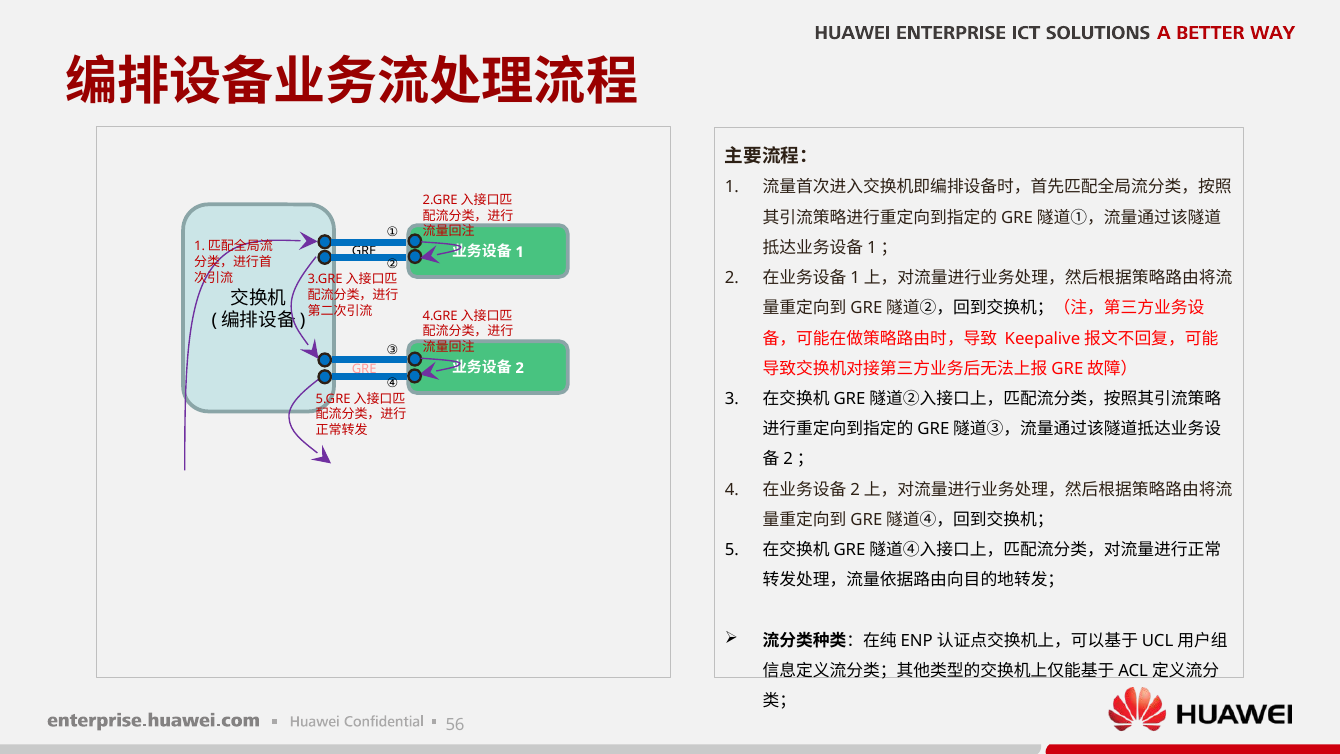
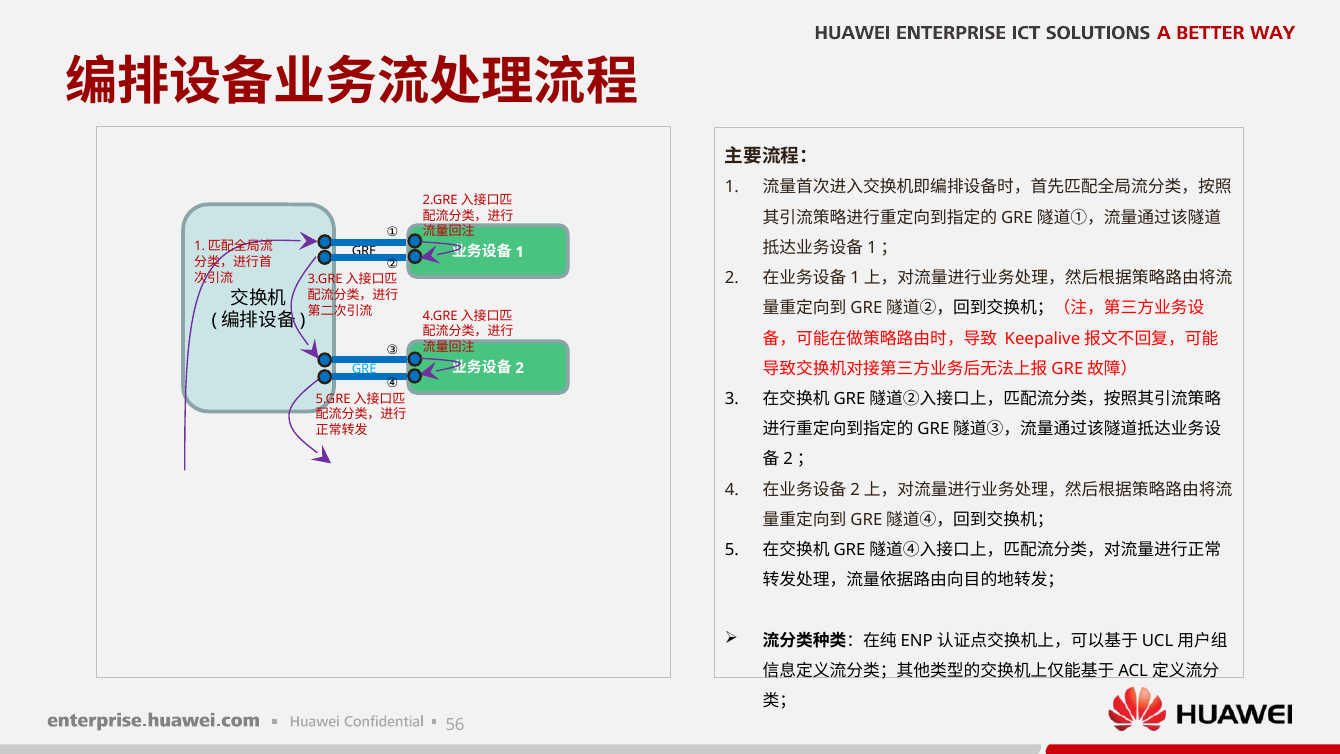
GRE colour: pink -> light blue (364, 369)
